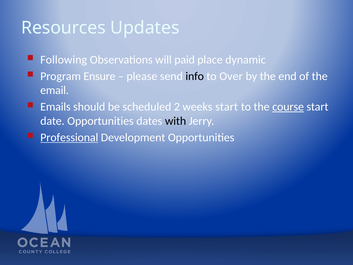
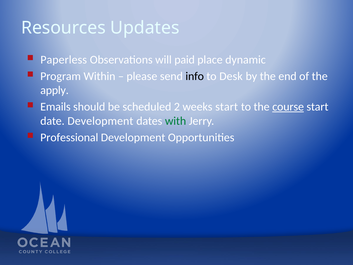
Following: Following -> Paperless (64, 60)
Ensure: Ensure -> Within (99, 76)
Over: Over -> Desk (231, 76)
email: email -> apply (55, 90)
date Opportunities: Opportunities -> Development (100, 121)
with colour: black -> green (176, 121)
Professional underline: present -> none (69, 137)
